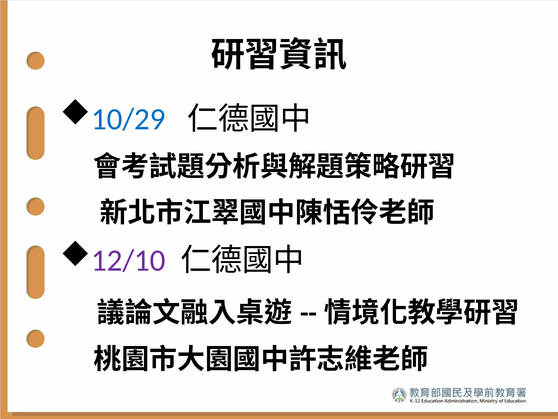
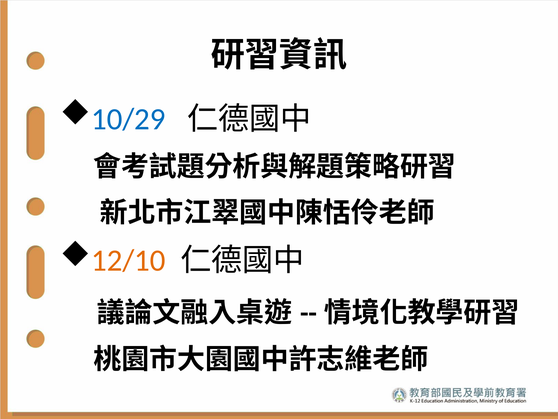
12/10 colour: purple -> orange (128, 260)
